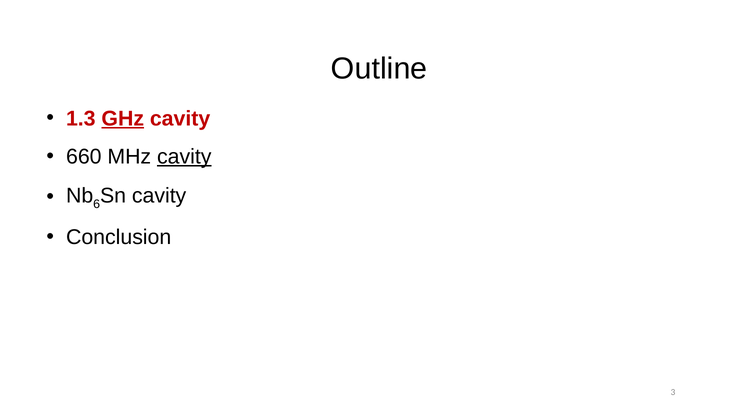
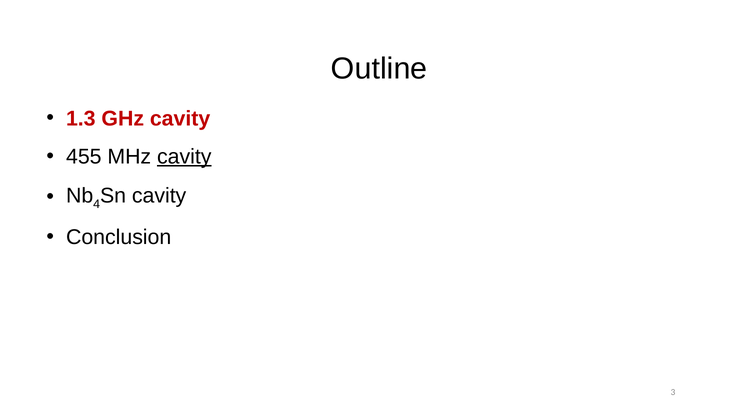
GHz underline: present -> none (123, 119)
660: 660 -> 455 (84, 157)
6: 6 -> 4 (97, 204)
